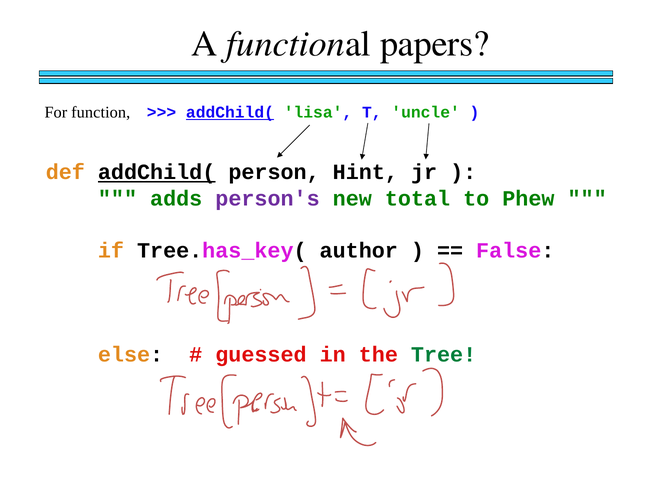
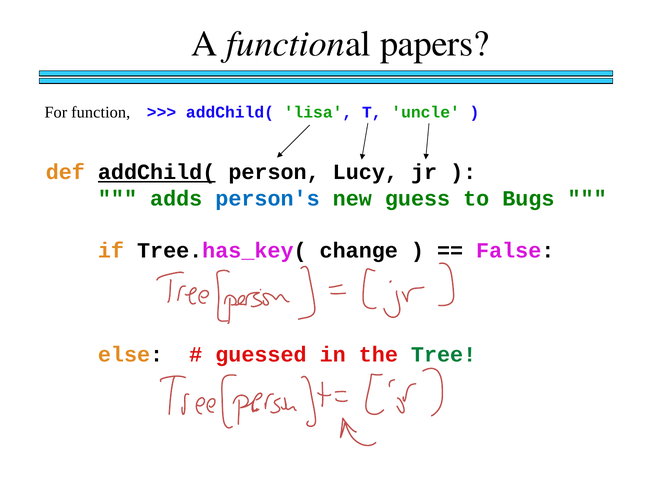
addChild( underline: present -> none (230, 112)
Hint: Hint -> Lucy (365, 172)
person's colour: purple -> blue (268, 198)
total: total -> guess (418, 198)
Phew: Phew -> Bugs (528, 198)
author: author -> change (359, 250)
